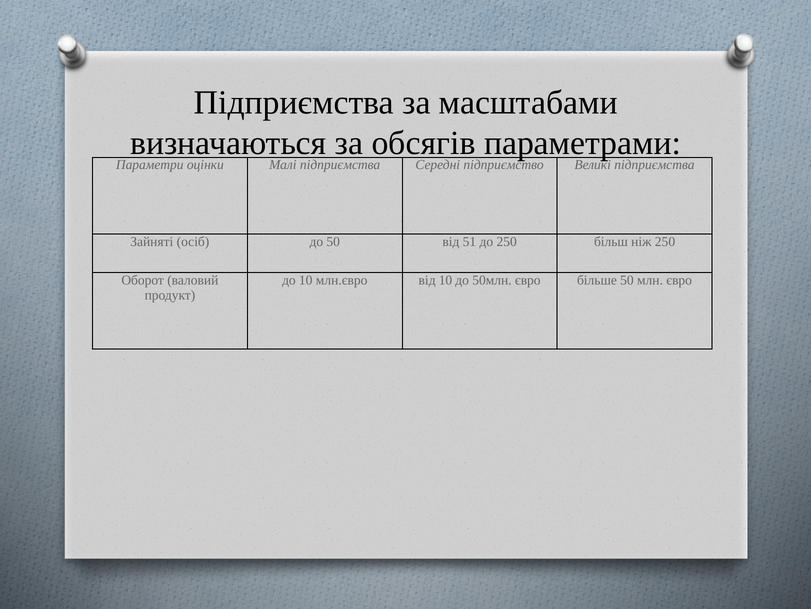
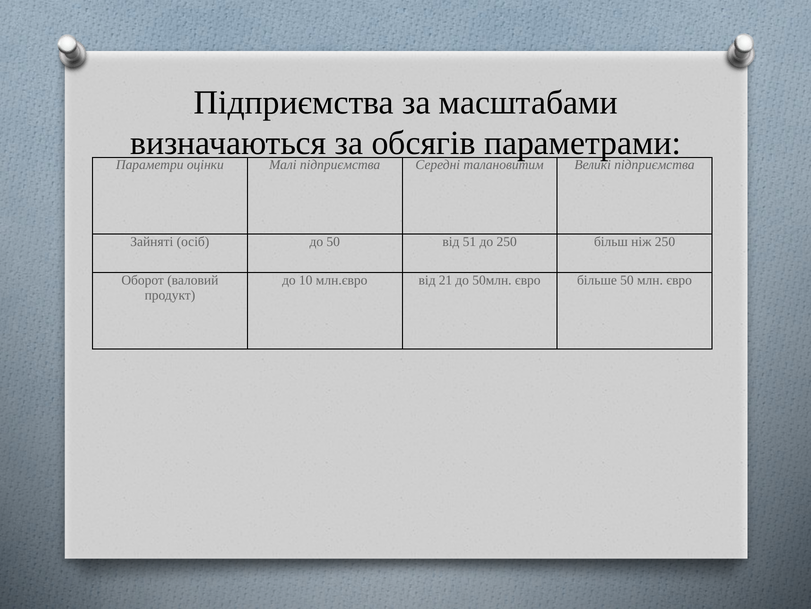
підприємство: підприємство -> талановитим (504, 165)
від 10: 10 -> 21 (445, 280)
